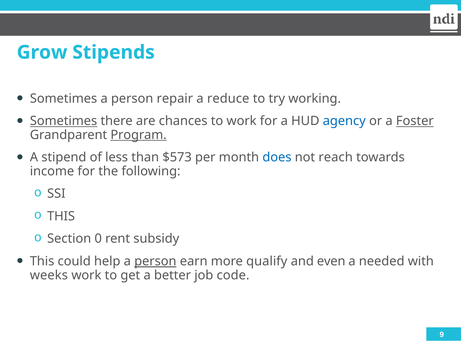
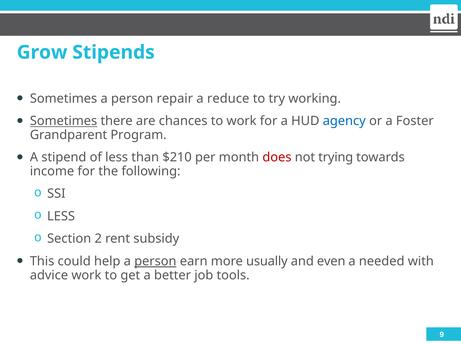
Foster underline: present -> none (415, 121)
Program underline: present -> none (139, 135)
$573: $573 -> $210 (177, 157)
does colour: blue -> red (277, 157)
reach: reach -> trying (336, 157)
THIS: THIS -> LESS (61, 216)
0: 0 -> 2 (98, 239)
qualify: qualify -> usually (267, 261)
weeks: weeks -> advice (49, 275)
code: code -> tools (233, 275)
